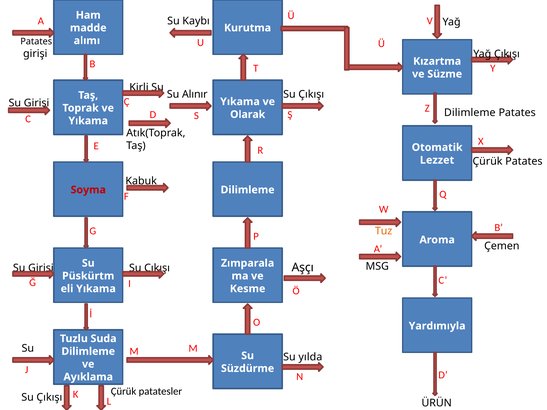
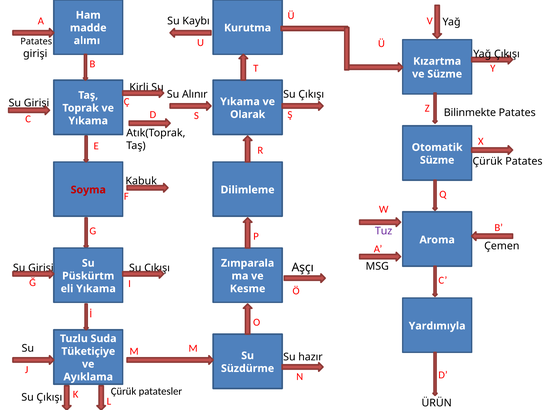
Dilimleme: Dilimleme -> Bilinmekte (470, 113)
Lezzet: Lezzet -> Süzme (437, 160)
Tuz colour: orange -> purple (384, 231)
Dilimleme: Dilimleme -> Tüketiçiye (88, 352)
yılda: yılda -> hazır (310, 357)
